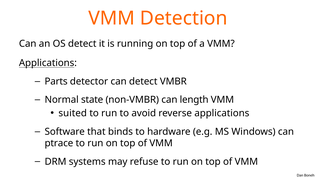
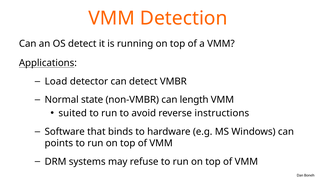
Parts: Parts -> Load (56, 81)
reverse applications: applications -> instructions (222, 113)
ptrace: ptrace -> points (59, 143)
